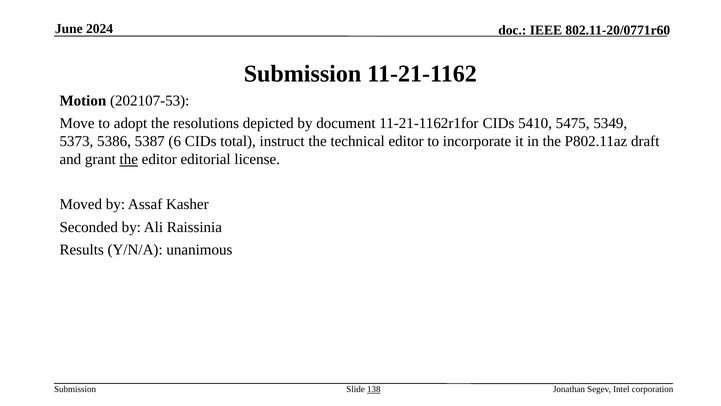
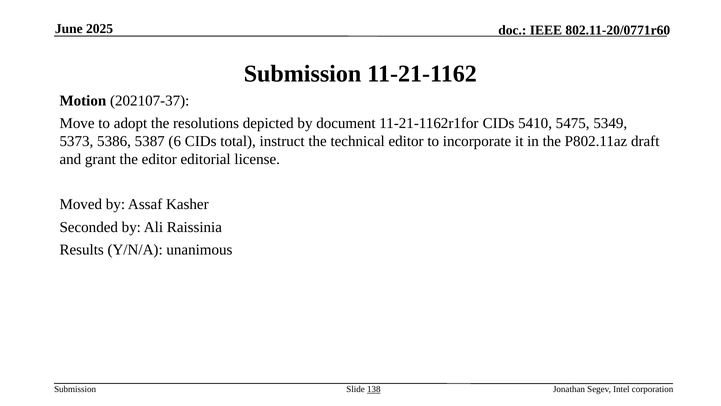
2024: 2024 -> 2025 (100, 29)
202107-53: 202107-53 -> 202107-37 (150, 101)
the underline: present -> none (129, 159)
